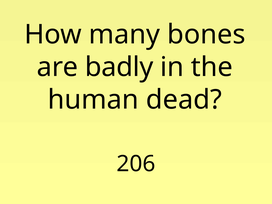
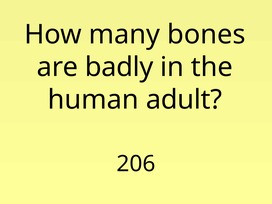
dead: dead -> adult (184, 100)
